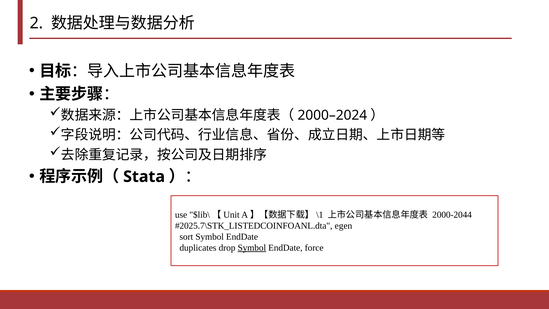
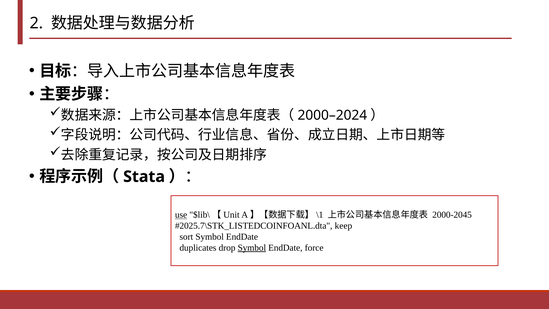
use underline: none -> present (181, 215)
2000-2044: 2000-2044 -> 2000-2045 (452, 215)
egen: egen -> keep (343, 226)
